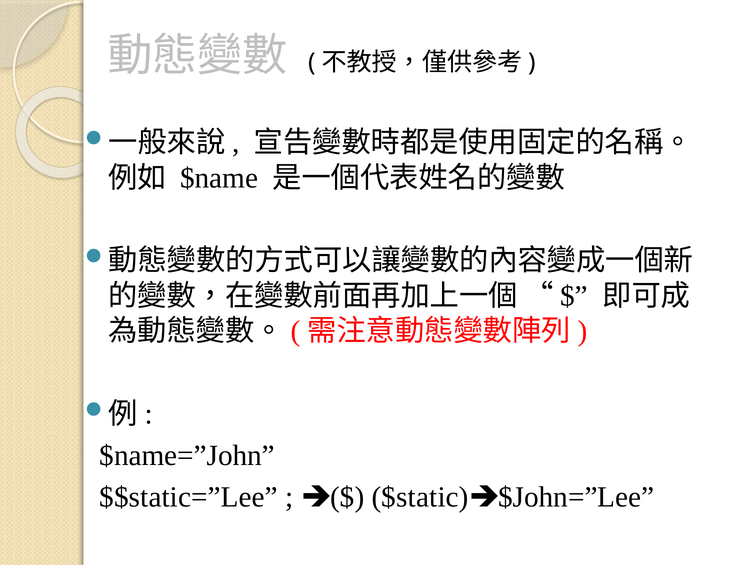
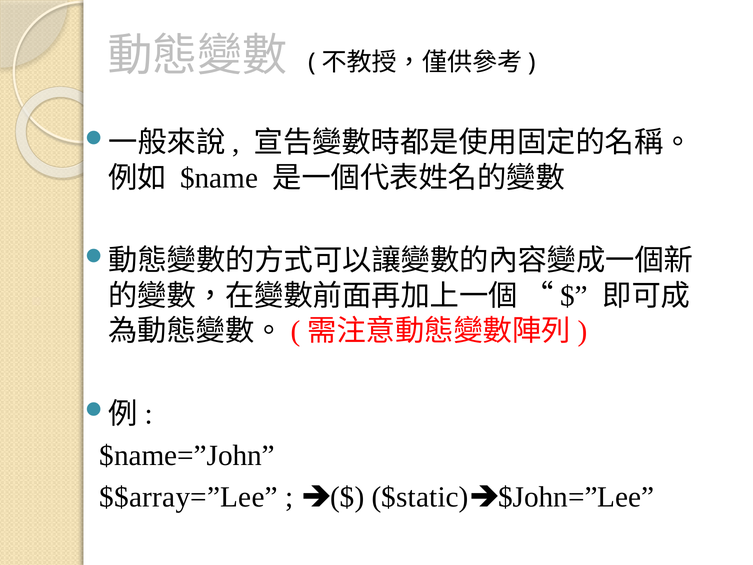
$$static=”Lee: $$static=”Lee -> $$array=”Lee (189, 497)
